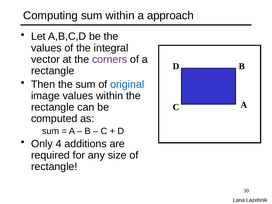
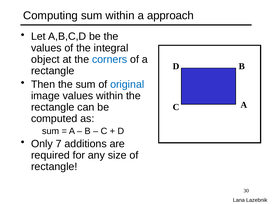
vector: vector -> object (45, 59)
corners colour: purple -> blue (110, 59)
4: 4 -> 7 (59, 144)
